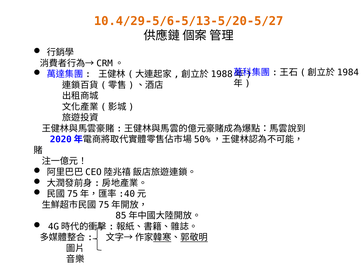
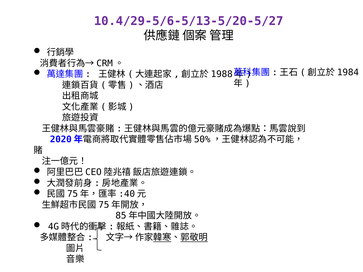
10.4/29-5/6-5/13-5/20-5/27 colour: orange -> purple (189, 21)
